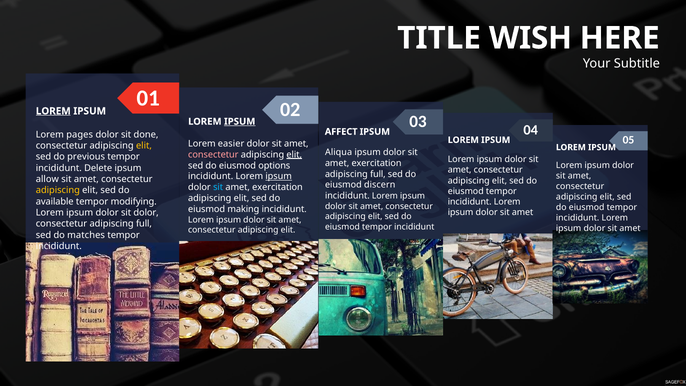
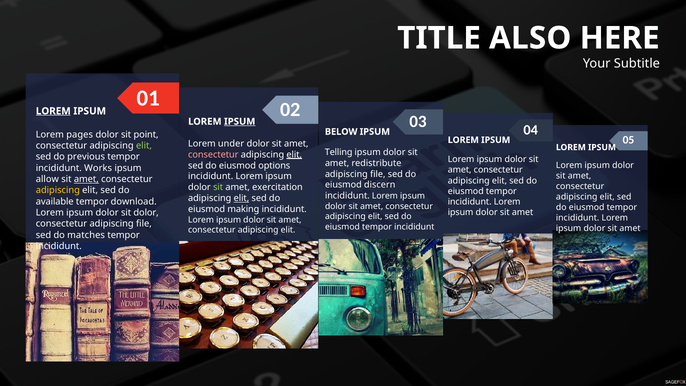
WISH: WISH -> ALSO (530, 38)
AFFECT: AFFECT -> BELOW (341, 132)
done: done -> point (146, 134)
easier: easier -> under (231, 144)
elit colour: yellow -> light green (144, 146)
Aliqua: Aliqua -> Telling (339, 152)
exercitation: exercitation -> redistribute (376, 163)
Delete: Delete -> Works (98, 168)
full: full -> file (378, 174)
ipsum underline: present -> none (279, 176)
amet underline: none -> present (86, 179)
sit colour: light blue -> light green (218, 187)
elit underline: none -> present (241, 198)
modifying: modifying -> download (134, 201)
consectetur adipiscing full: full -> file (144, 224)
